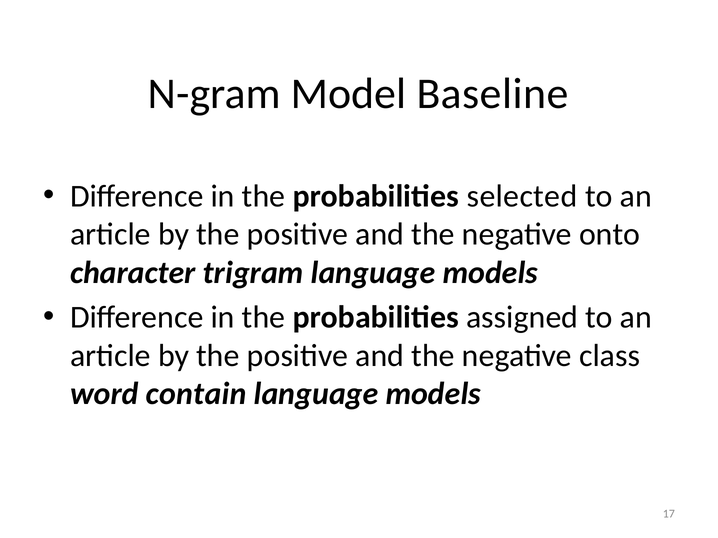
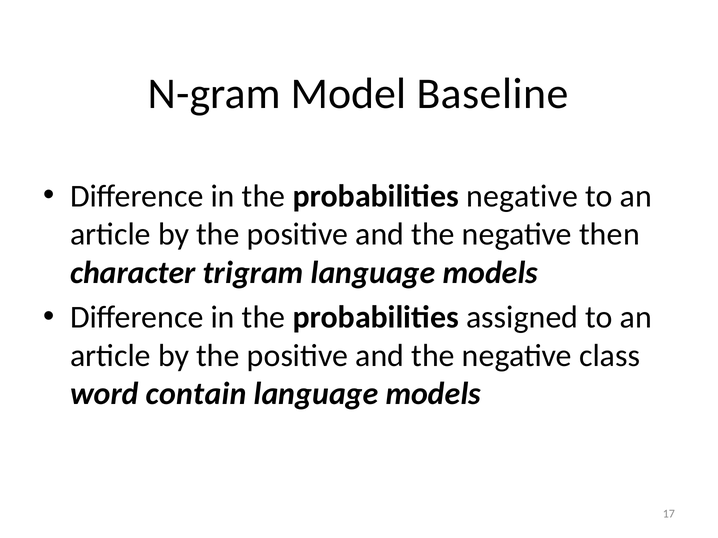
probabilities selected: selected -> negative (522, 196)
onto: onto -> then (609, 235)
